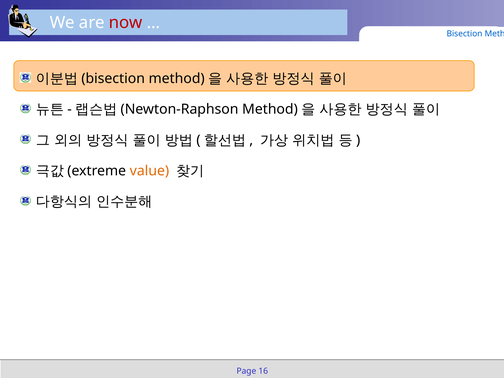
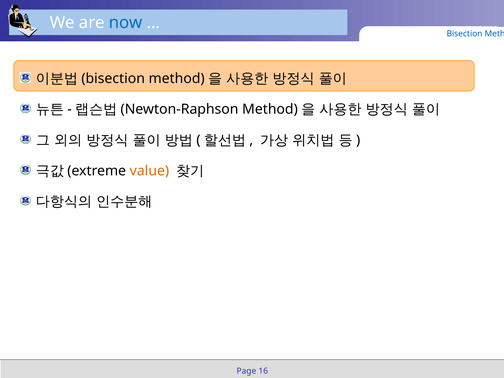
now colour: red -> blue (126, 23)
